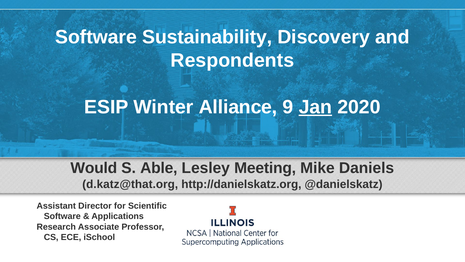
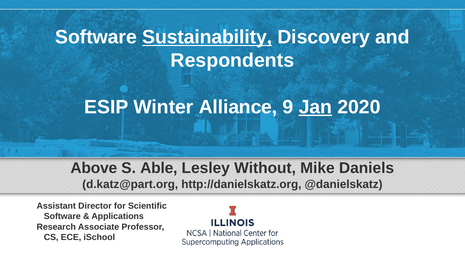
Sustainability underline: none -> present (207, 37)
Would: Would -> Above (94, 168)
Meeting: Meeting -> Without (265, 168)
d.katz@that.org: d.katz@that.org -> d.katz@part.org (130, 184)
